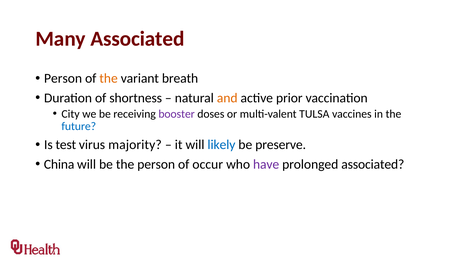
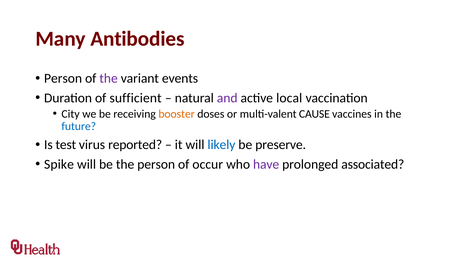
Many Associated: Associated -> Antibodies (137, 39)
the colour: orange -> purple (109, 78)
breath: breath -> events (180, 78)
shortness: shortness -> sufficient (136, 98)
and colour: orange -> purple (227, 98)
prior: prior -> local (289, 98)
booster colour: purple -> orange (177, 114)
TULSA: TULSA -> CAUSE (314, 114)
majority: majority -> reported (135, 145)
China: China -> Spike (59, 164)
